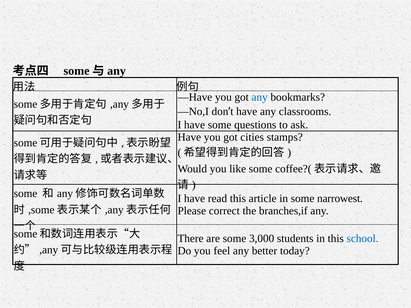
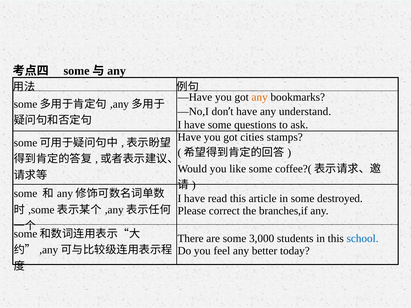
any colour: blue -> orange (260, 97)
classrooms: classrooms -> understand (305, 112)
narrowest: narrowest -> destroyed (340, 199)
